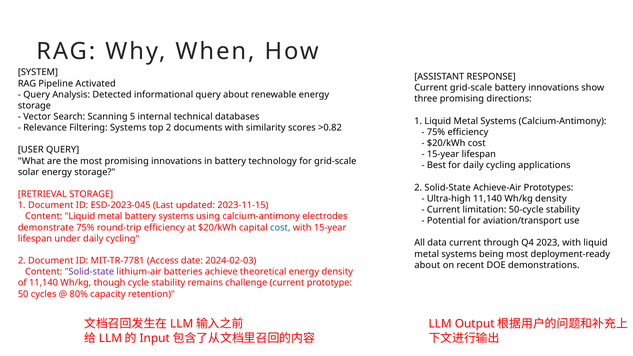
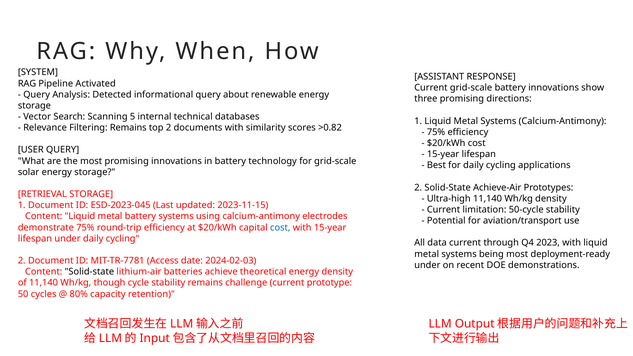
Filtering Systems: Systems -> Remains (128, 128)
about: about -> under (427, 265)
Solid-state colour: purple -> black (89, 272)
